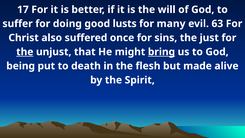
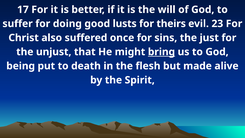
many: many -> theirs (171, 24)
63: 63 -> 23 (217, 24)
the underline: present -> none (25, 52)
